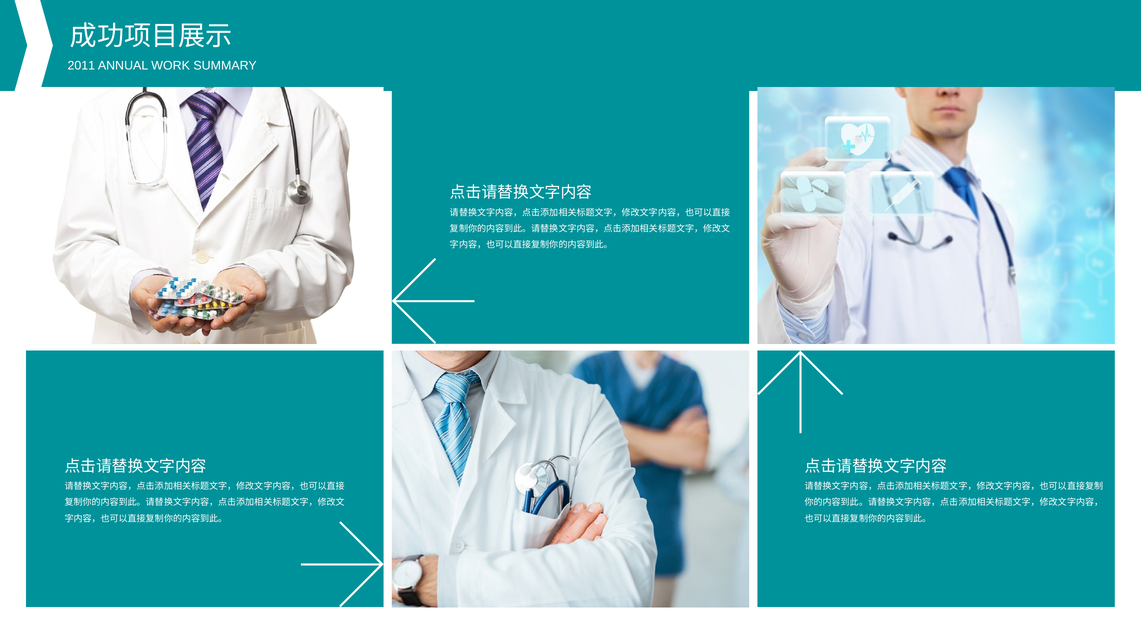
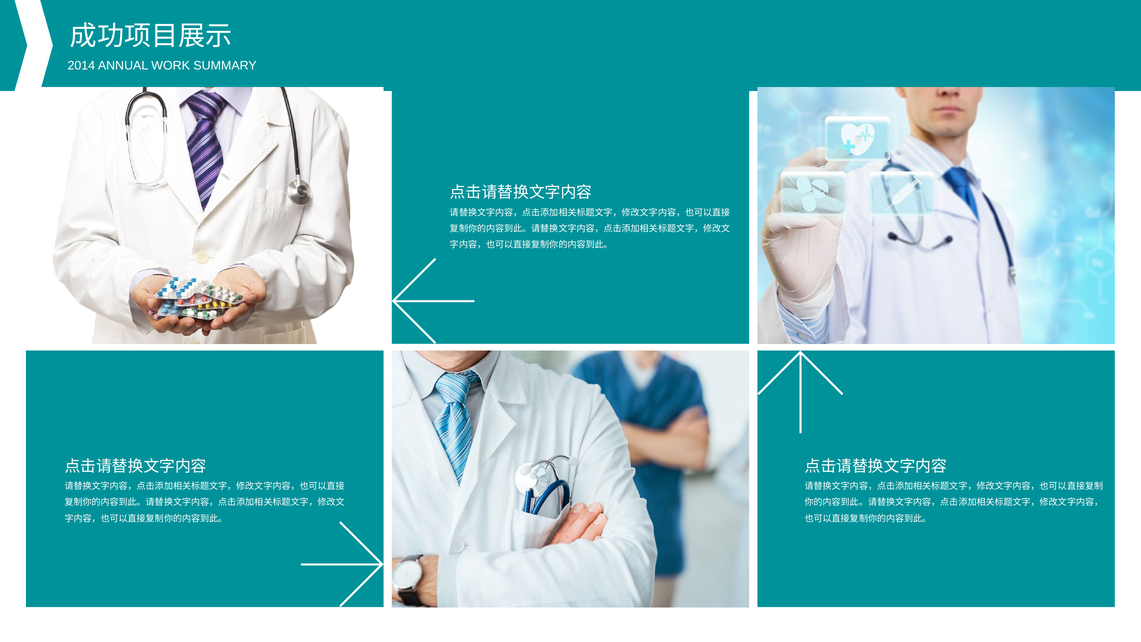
2011: 2011 -> 2014 (81, 66)
